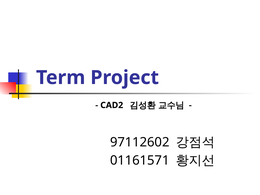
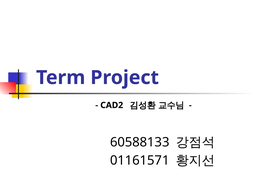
97112602: 97112602 -> 60588133 (140, 142)
